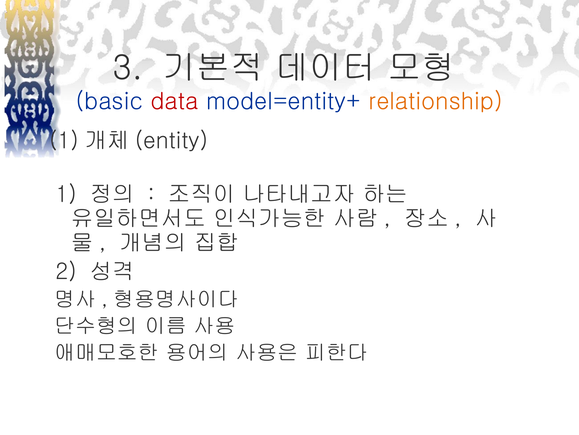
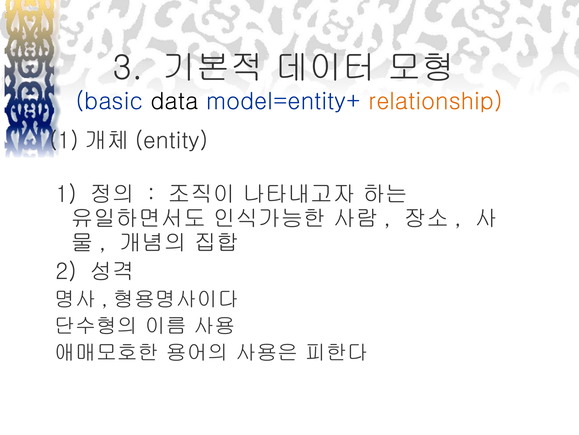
data colour: red -> black (174, 101)
